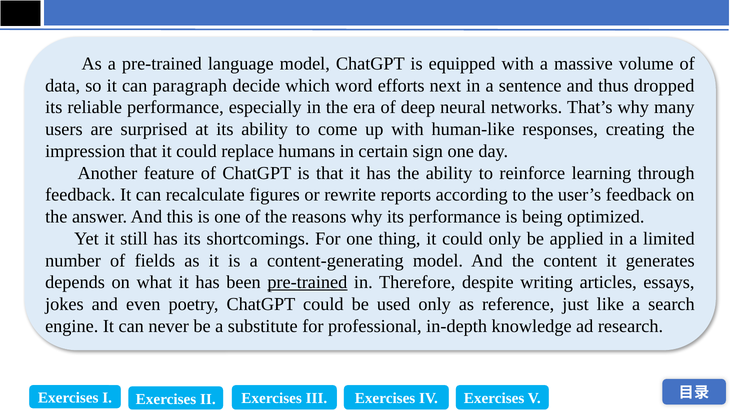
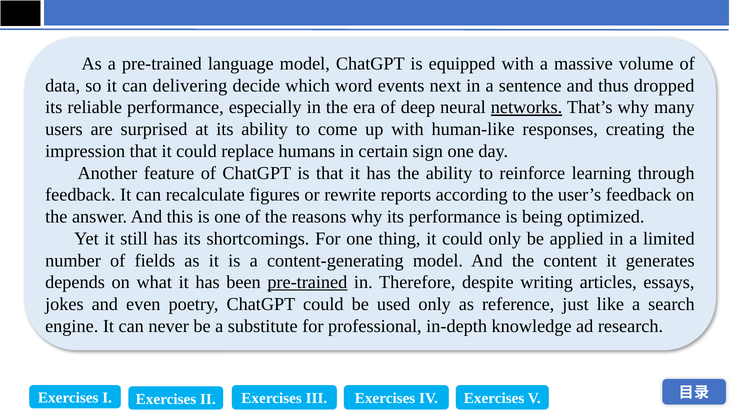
paragraph: paragraph -> delivering (190, 86)
efforts: efforts -> events (401, 86)
networks underline: none -> present (527, 108)
